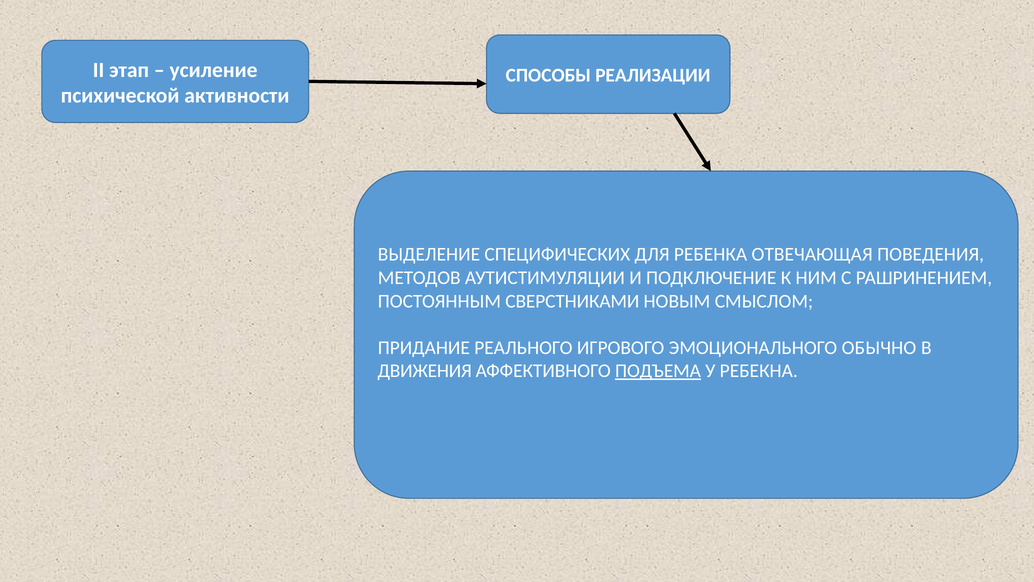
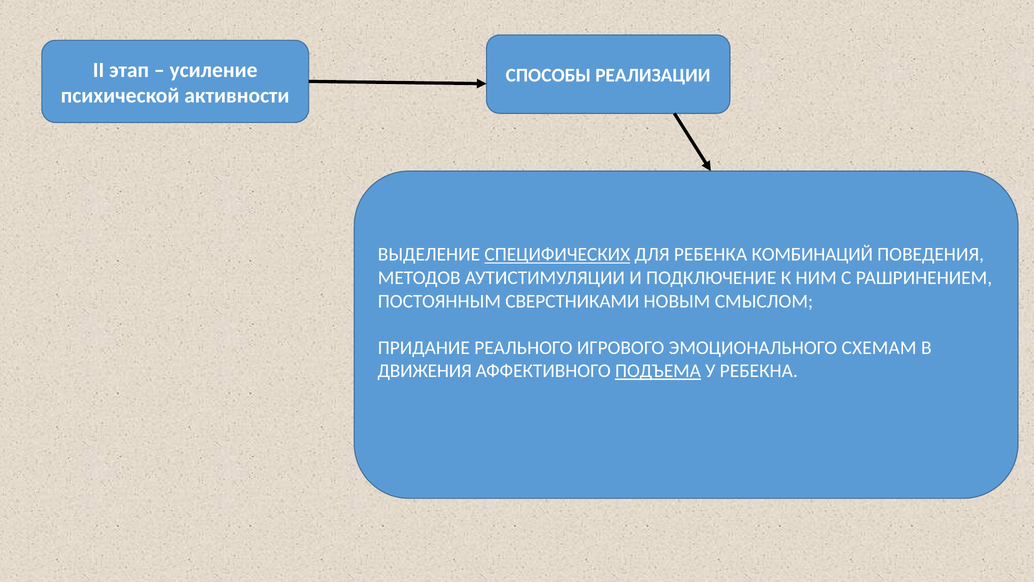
СПЕЦИФИЧЕСКИХ underline: none -> present (557, 254)
ОТВЕЧАЮЩАЯ: ОТВЕЧАЮЩАЯ -> КОМБИНАЦИЙ (812, 254)
ОБЫЧНО: ОБЫЧНО -> СХЕМАМ (879, 347)
